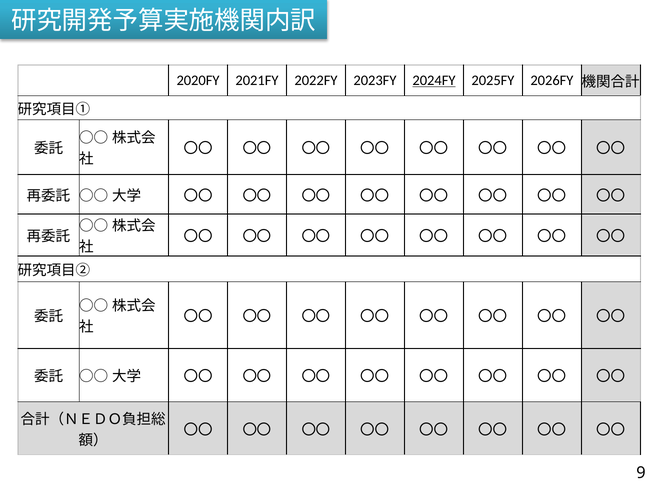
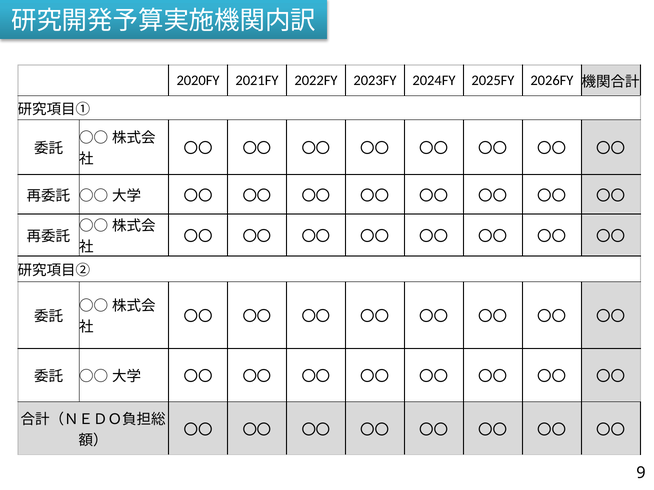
2024FY underline: present -> none (434, 81)
